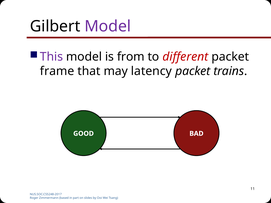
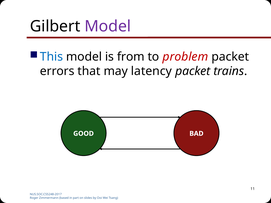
This colour: purple -> blue (51, 57)
different: different -> problem (185, 57)
frame: frame -> errors (57, 71)
